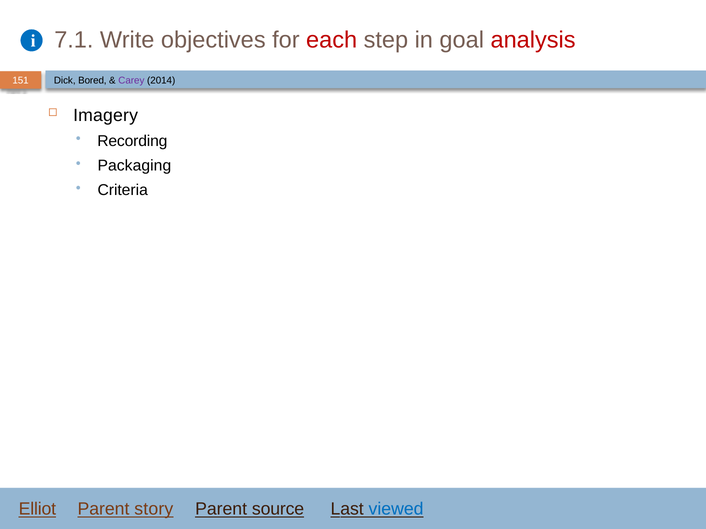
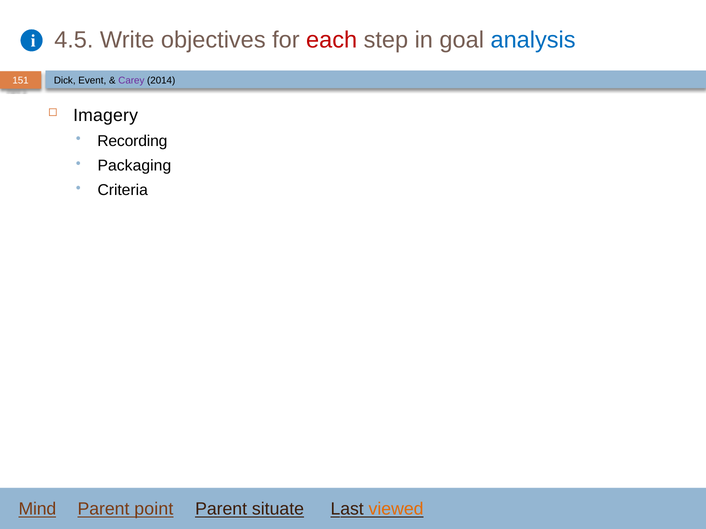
7.1: 7.1 -> 4.5 (74, 40)
analysis colour: red -> blue (533, 40)
Bored: Bored -> Event (92, 81)
Elliot: Elliot -> Mind (37, 509)
story: story -> point (154, 509)
source: source -> situate (278, 509)
viewed colour: blue -> orange (396, 509)
